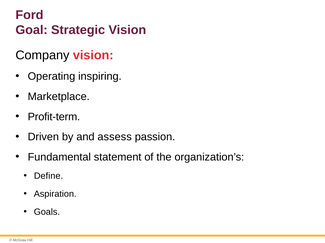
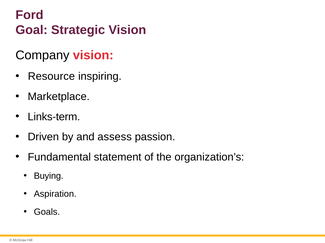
Operating: Operating -> Resource (51, 77)
Profit-term: Profit-term -> Links-term (54, 117)
Define: Define -> Buying (49, 177)
